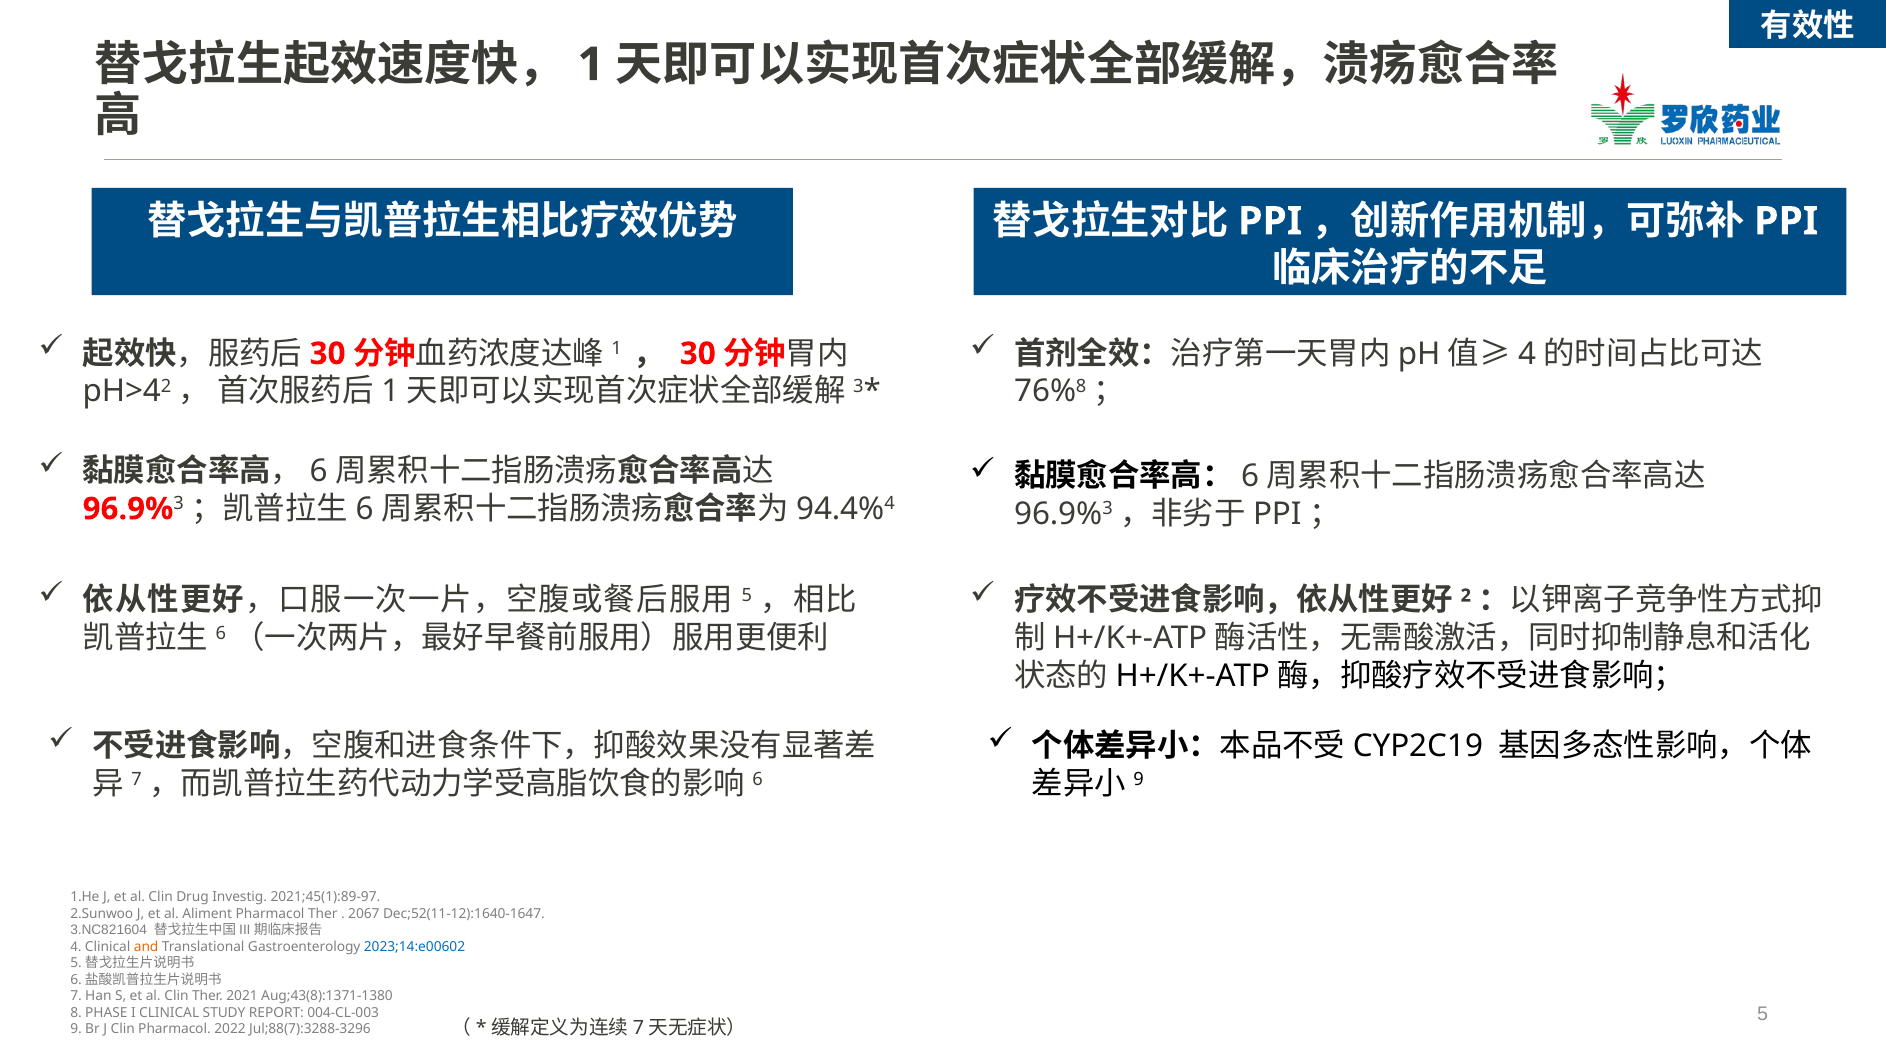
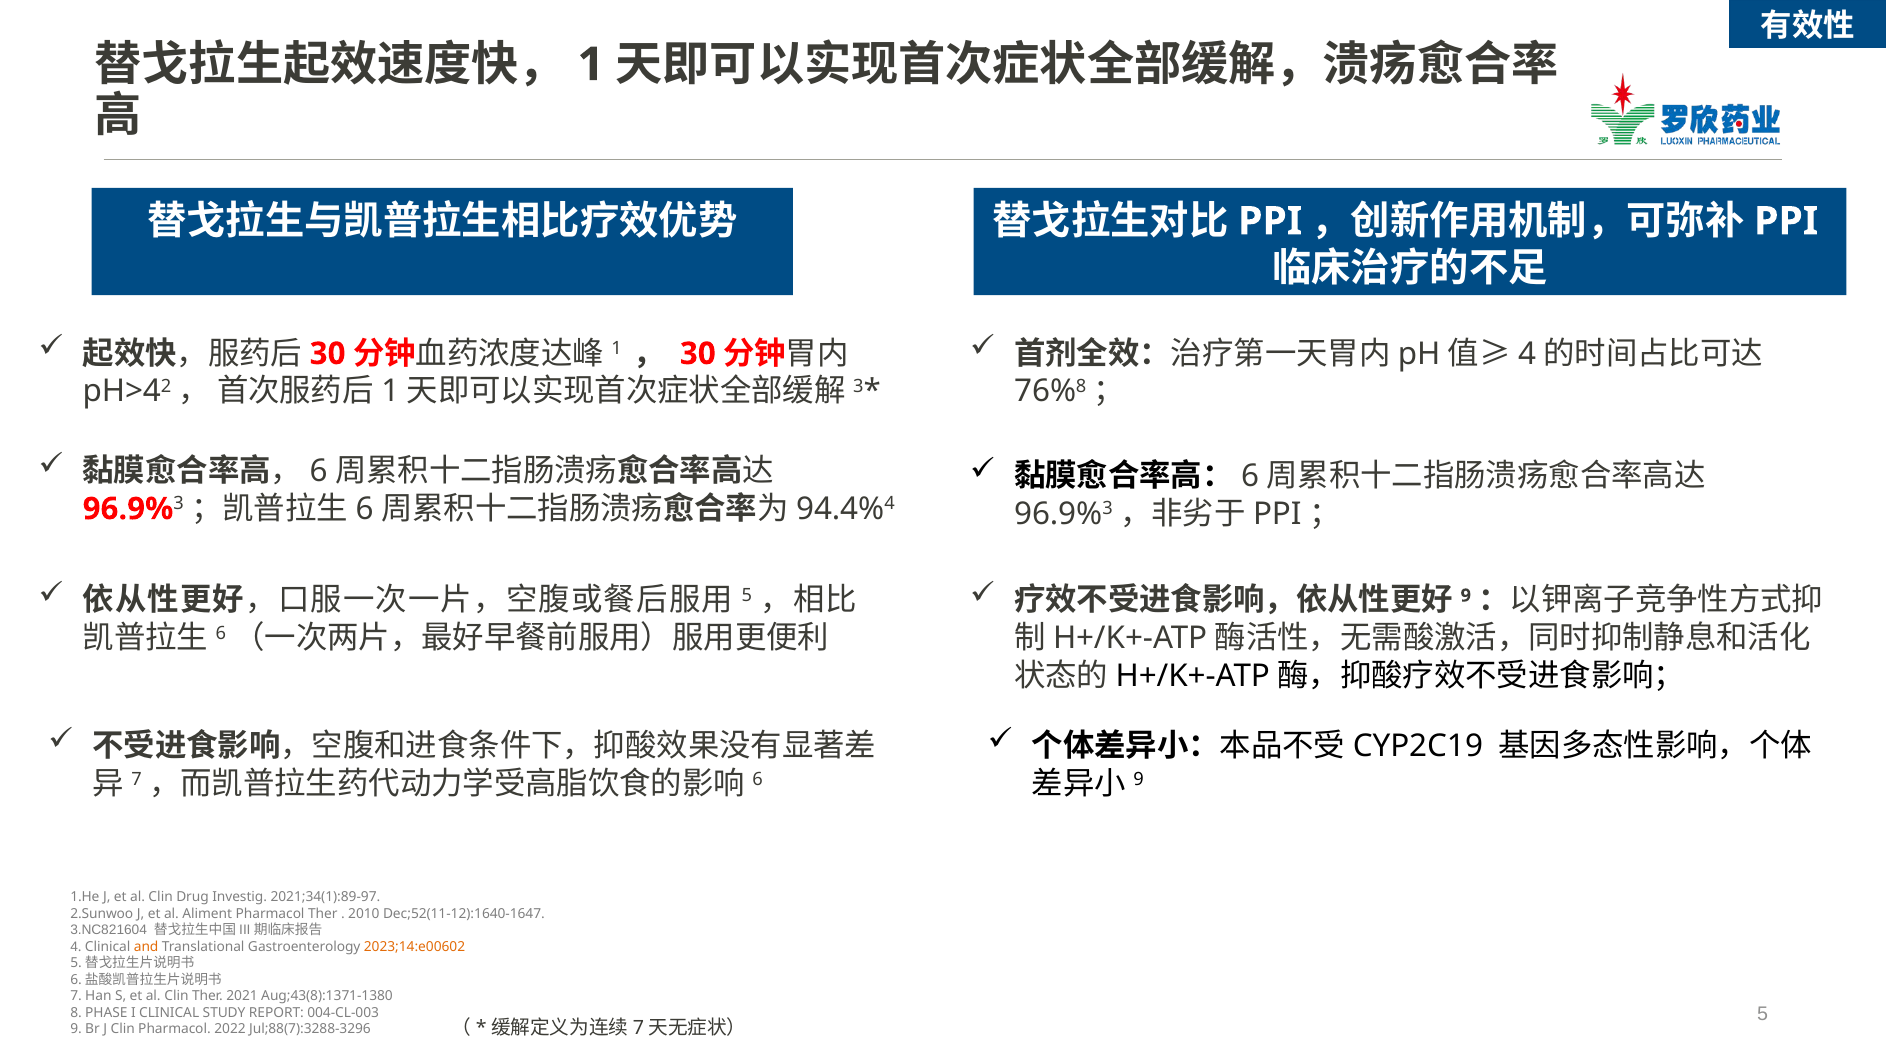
2: 2 -> 9 (1466, 595)
2021;45(1):89-97: 2021;45(1):89-97 -> 2021;34(1):89-97 (325, 897)
2067: 2067 -> 2010 (364, 914)
2023;14:e00602 colour: blue -> orange (415, 947)
